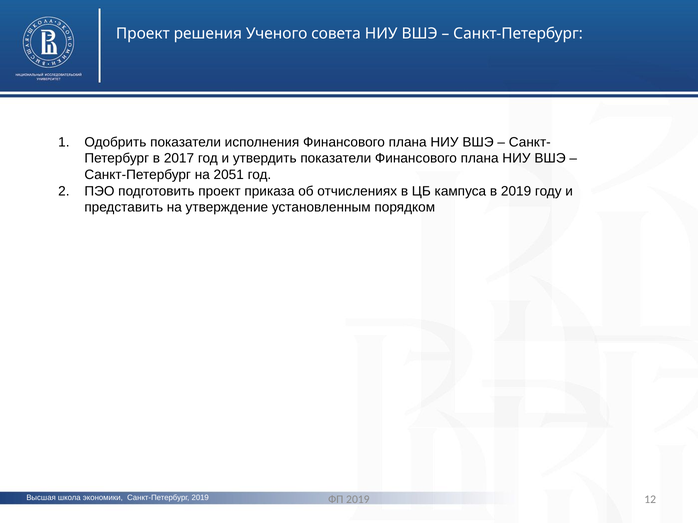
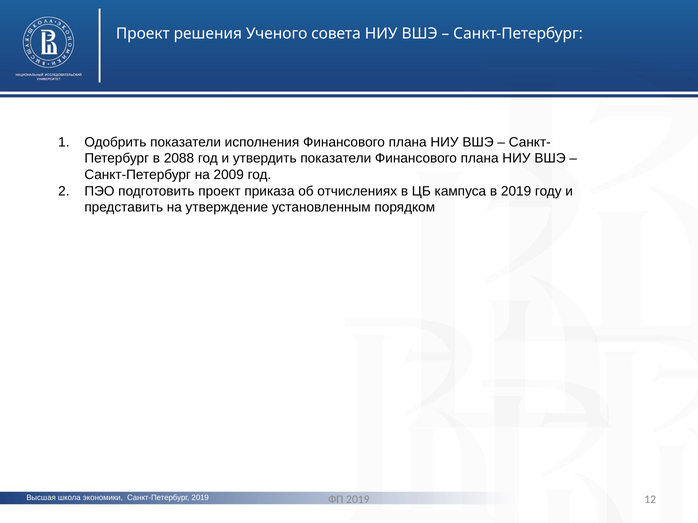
2017: 2017 -> 2088 (179, 159)
2051: 2051 -> 2009 (229, 175)
